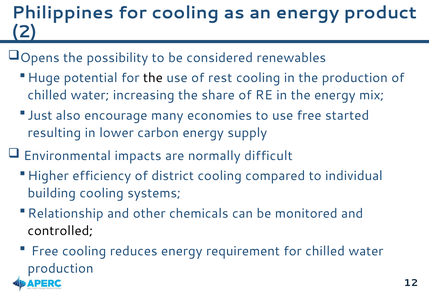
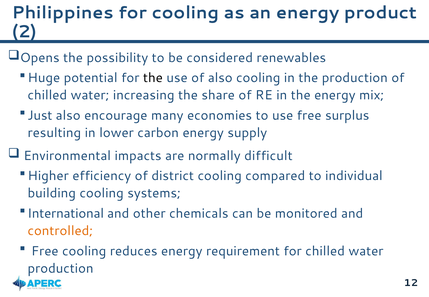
of rest: rest -> also (220, 78)
started: started -> surplus (347, 115)
Relationship: Relationship -> International (66, 213)
controlled colour: black -> orange (60, 231)
